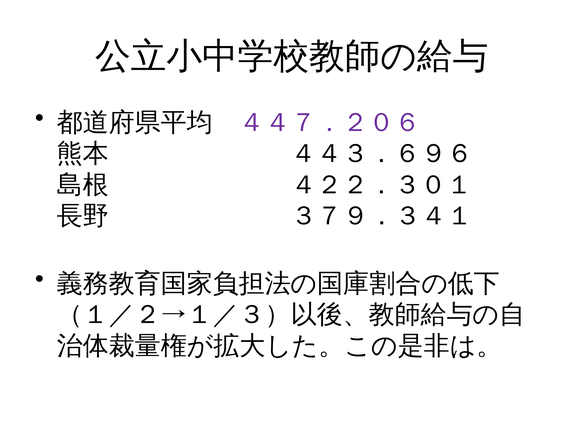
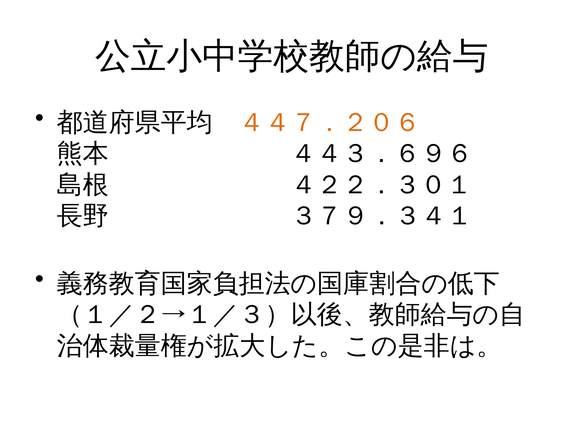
４４７．２０６ colour: purple -> orange (330, 123)
